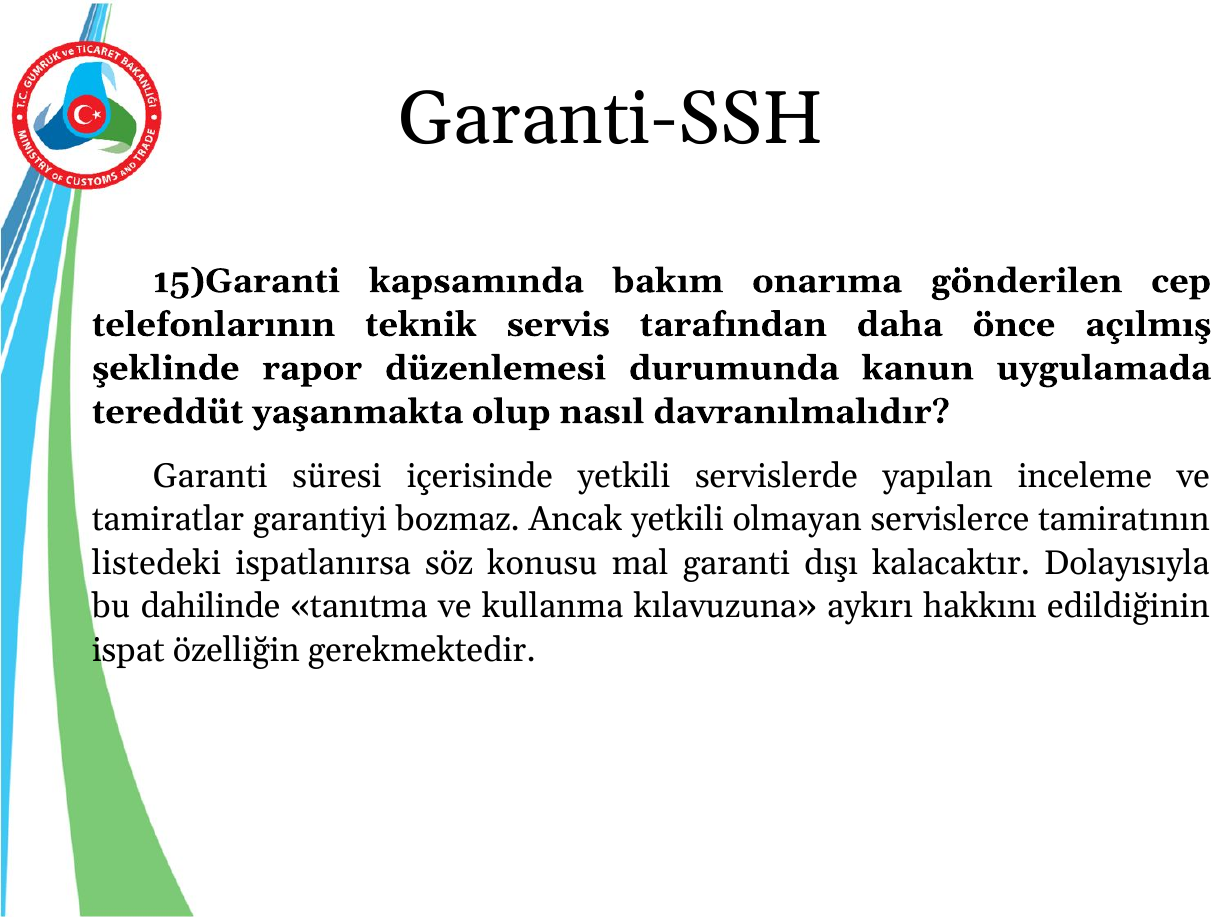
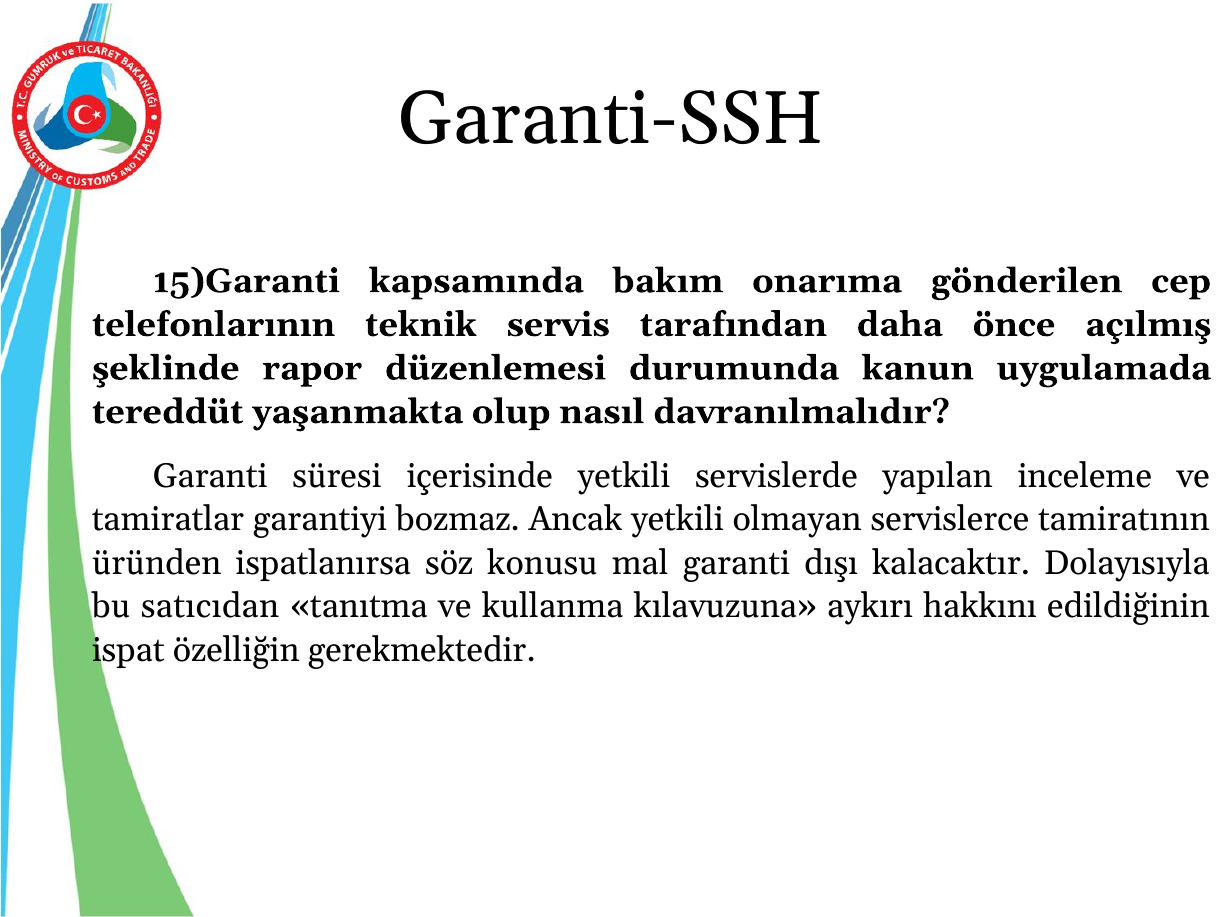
listedeki: listedeki -> üründen (157, 563)
dahilinde: dahilinde -> satıcıdan (210, 607)
